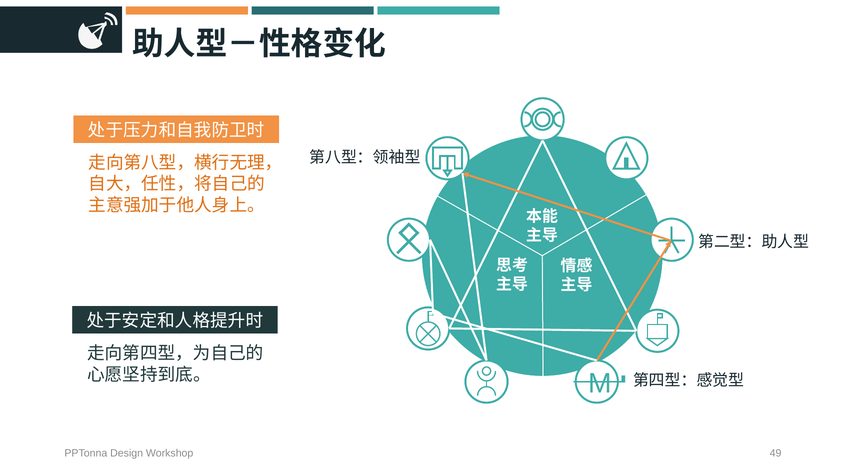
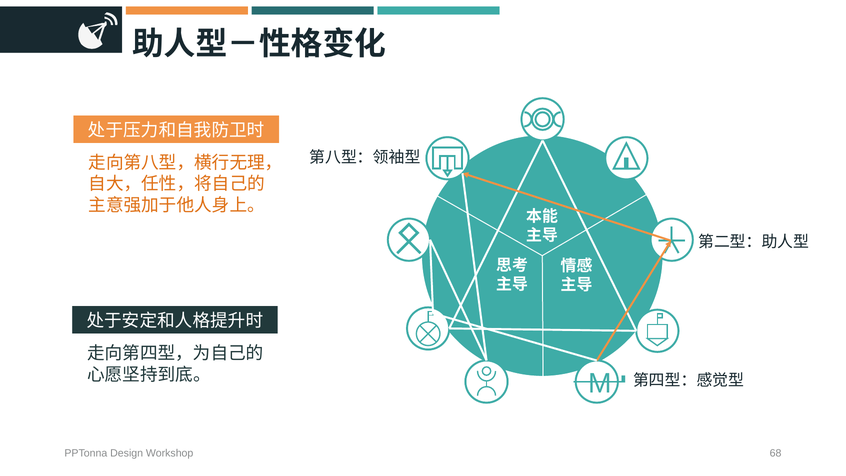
49: 49 -> 68 (776, 453)
